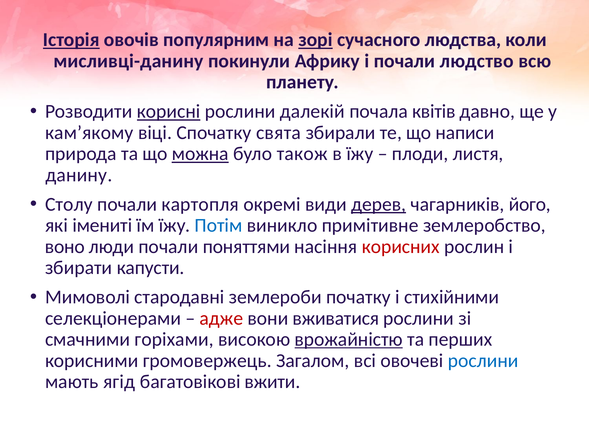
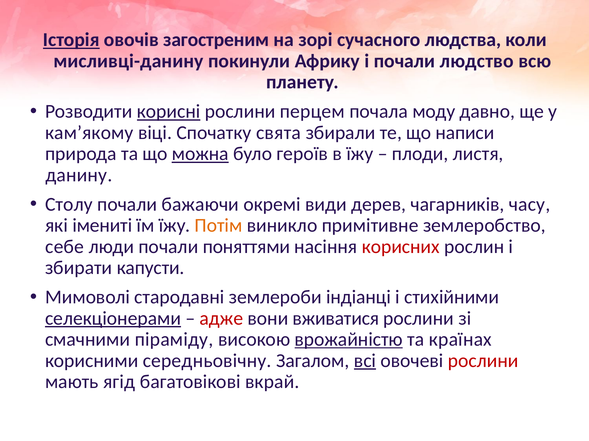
популярним: популярним -> загостреним (216, 40)
зорі underline: present -> none (315, 40)
далекій: далекій -> перцем (312, 112)
квітів: квітів -> моду (434, 112)
також: також -> героїв (302, 154)
картопля: картопля -> бажаючи (200, 205)
дерев underline: present -> none (379, 205)
його: його -> часу (530, 205)
Потім colour: blue -> orange (218, 226)
воно: воно -> себе (65, 247)
початку: початку -> індіанці (358, 298)
селекціонерами underline: none -> present (113, 319)
горіхами: горіхами -> піраміду (174, 340)
перших: перших -> країнах (460, 340)
громовержець: громовержець -> середньовічну (207, 361)
всі underline: none -> present (365, 361)
рослини colour: blue -> red (483, 361)
вжити: вжити -> вкрай (272, 382)
